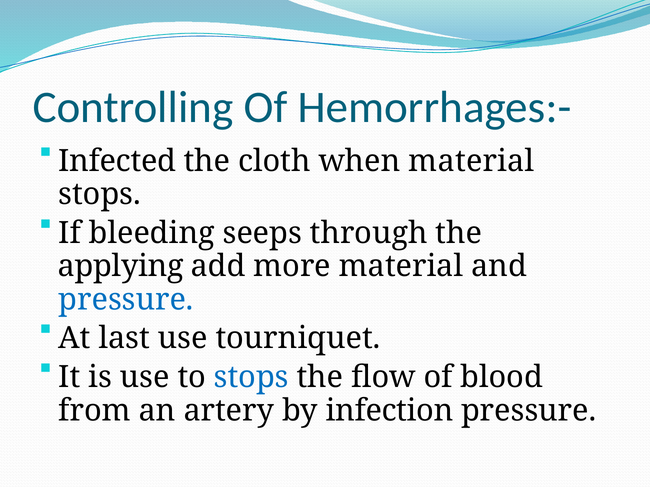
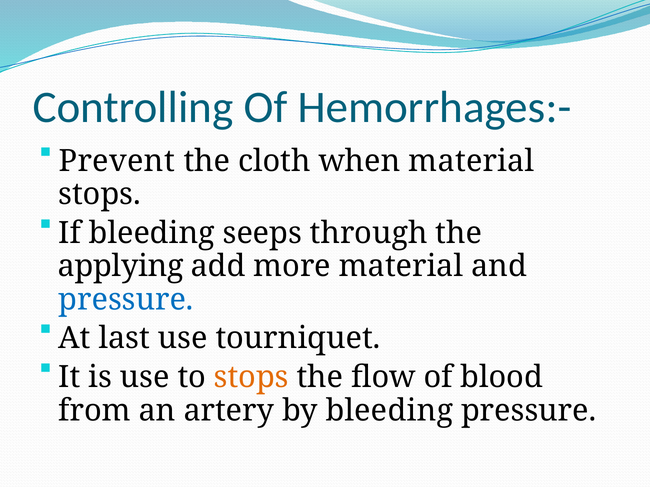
Infected: Infected -> Prevent (117, 161)
stops colour: blue -> orange (251, 378)
by infection: infection -> bleeding (389, 411)
